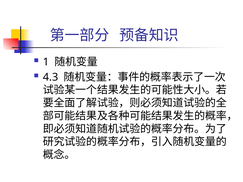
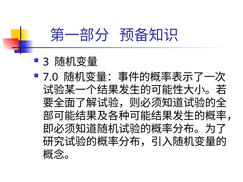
1: 1 -> 3 (46, 62)
4.3: 4.3 -> 7.0 (51, 77)
